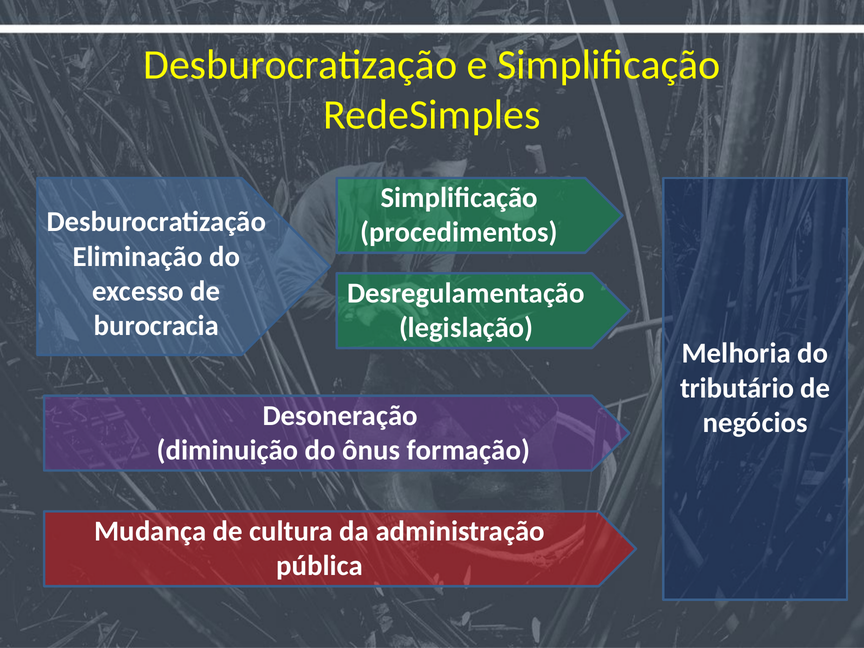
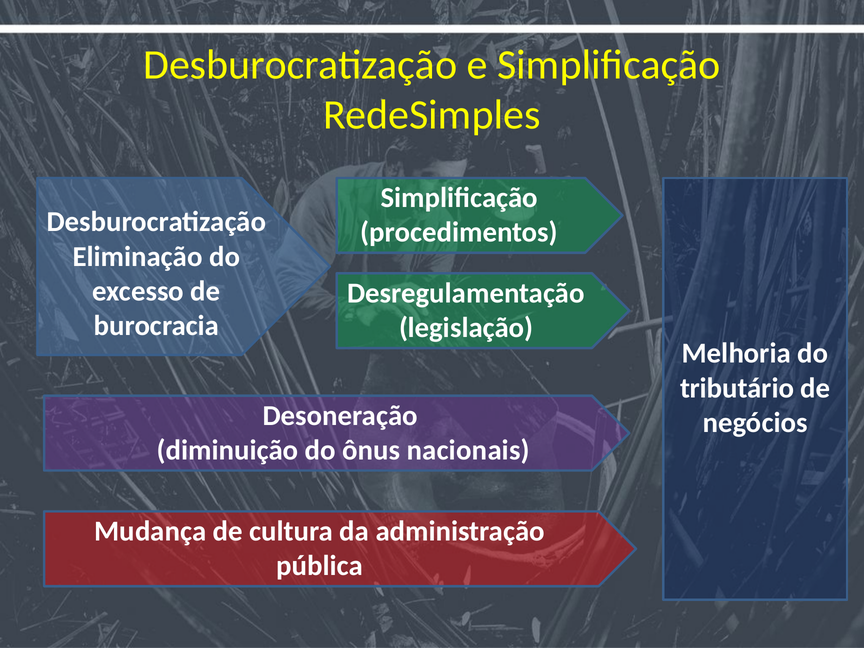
formação: formação -> nacionais (468, 450)
